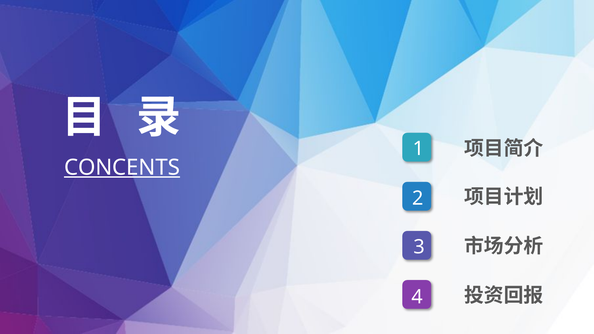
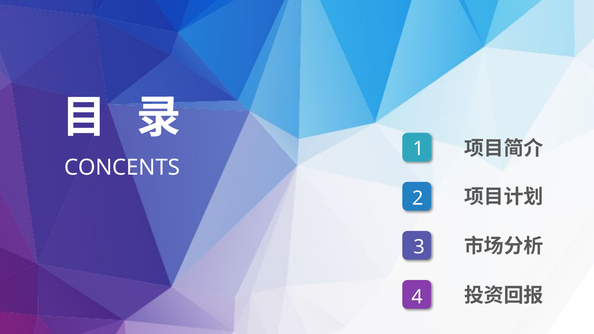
CONCENTS underline: present -> none (122, 168)
